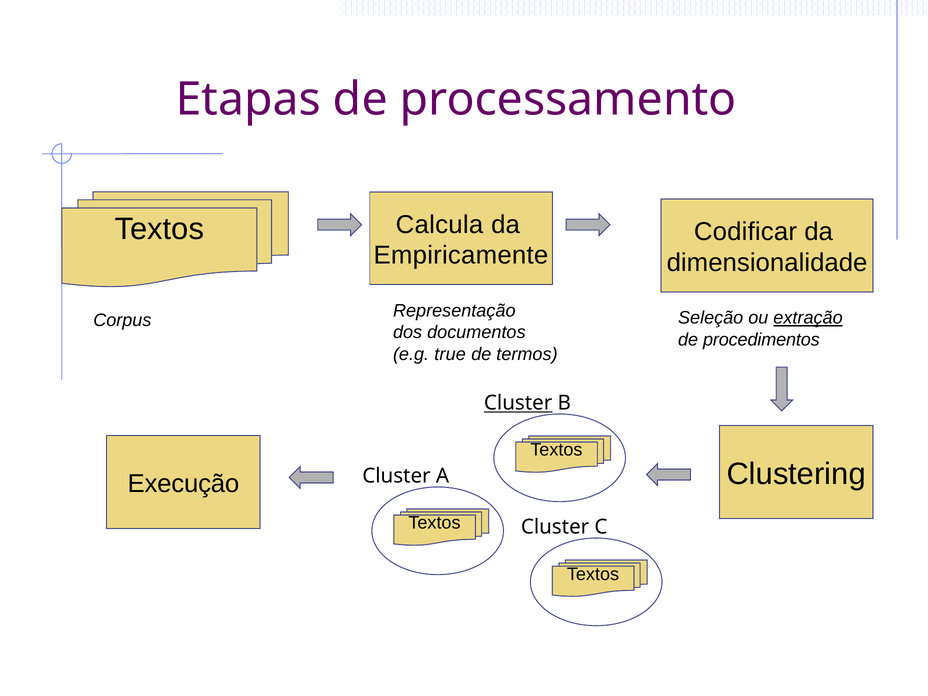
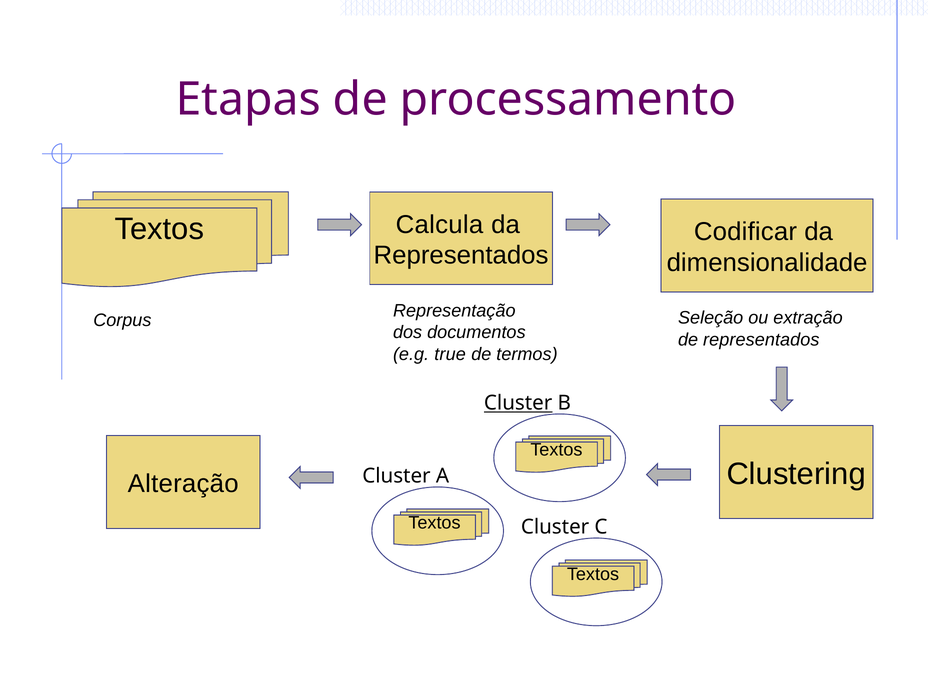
Empiricamente: Empiricamente -> Representados (461, 255)
extração underline: present -> none (808, 318)
de procedimentos: procedimentos -> representados (761, 340)
Execução: Execução -> Alteração (183, 484)
